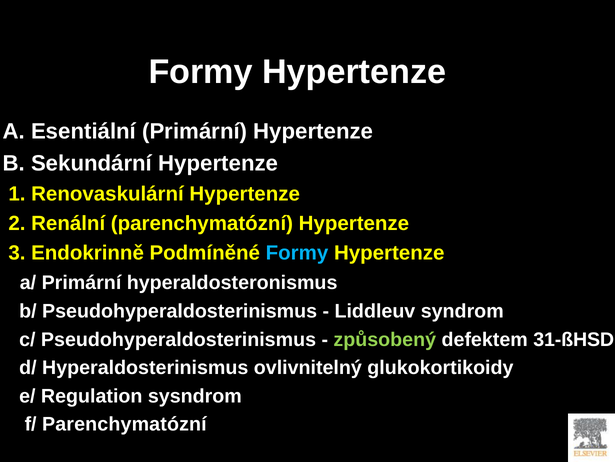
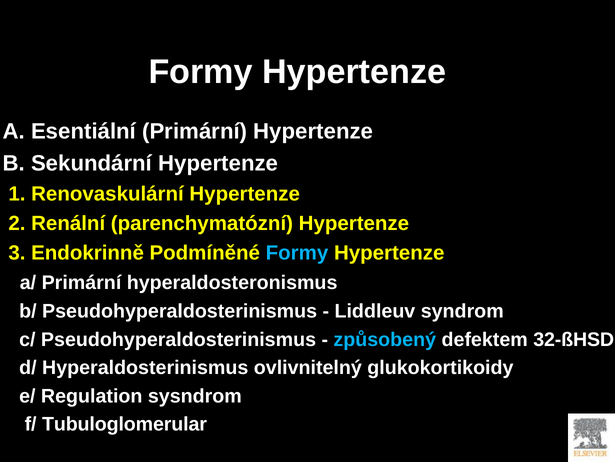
způsobený colour: light green -> light blue (385, 339)
31-ßHSD: 31-ßHSD -> 32-ßHSD (574, 339)
f/ Parenchymatózní: Parenchymatózní -> Tubuloglomerular (125, 424)
